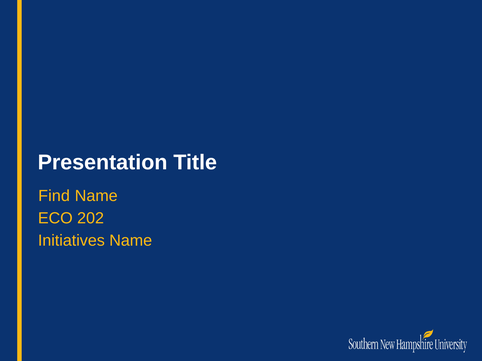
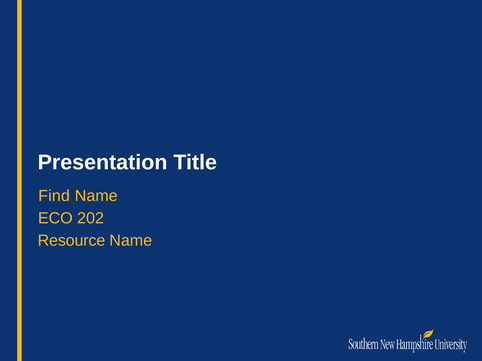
Initiatives: Initiatives -> Resource (71, 241)
